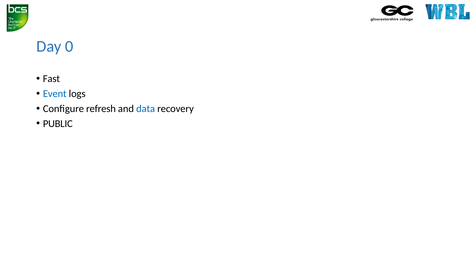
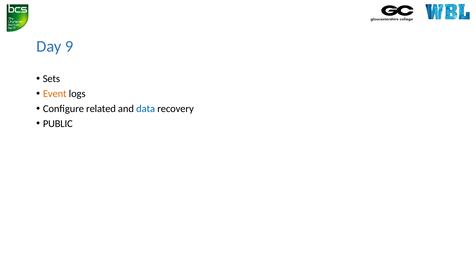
0: 0 -> 9 (69, 46)
Fast: Fast -> Sets (51, 79)
Event colour: blue -> orange (55, 94)
refresh: refresh -> related (101, 109)
